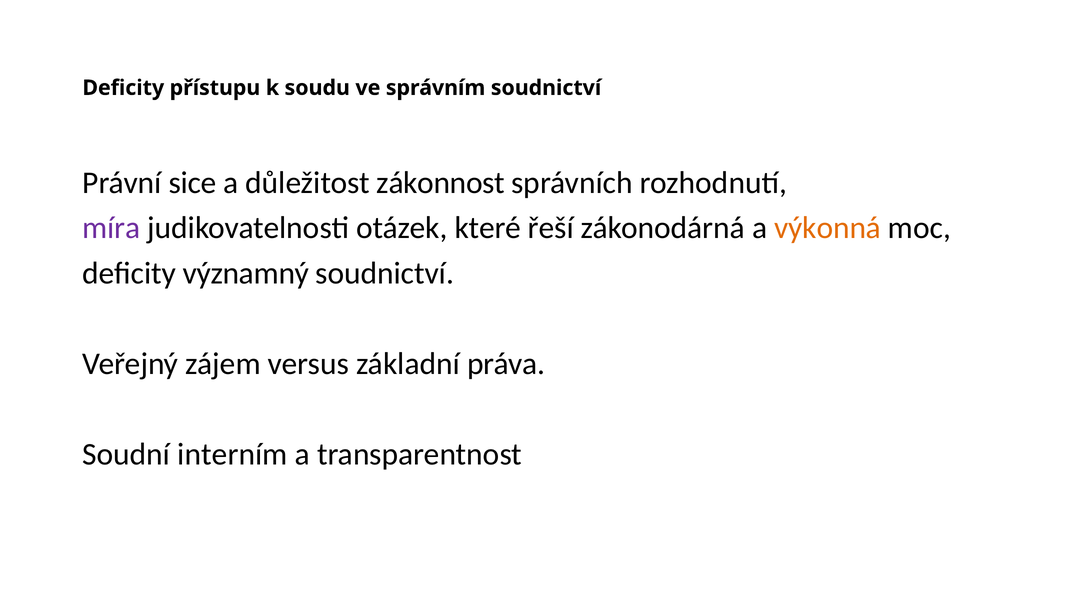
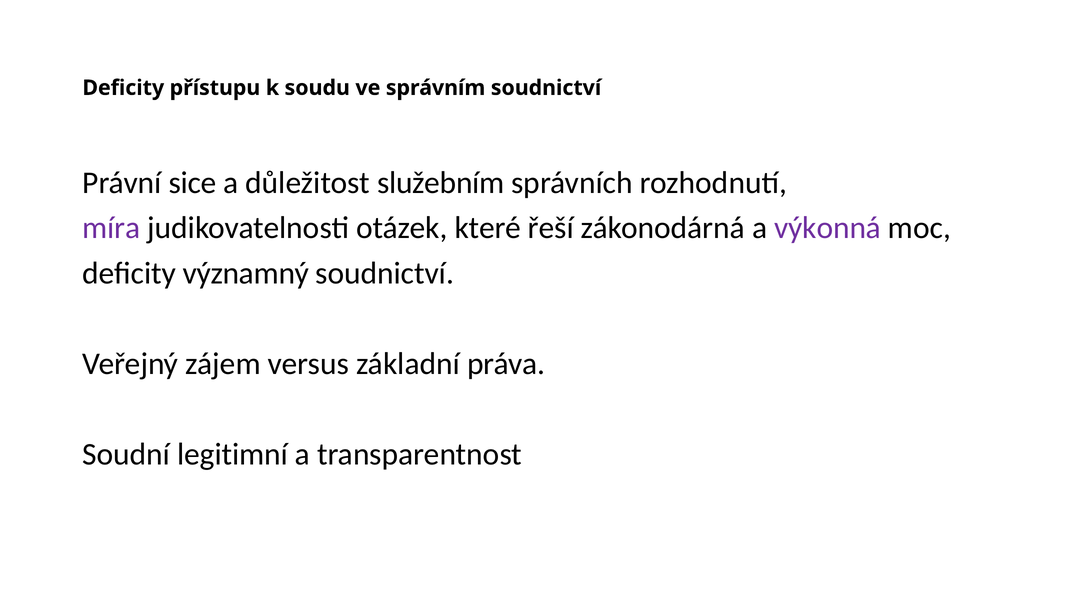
zákonnost: zákonnost -> služebním (441, 183)
výkonná colour: orange -> purple (828, 228)
interním: interním -> legitimní (233, 454)
